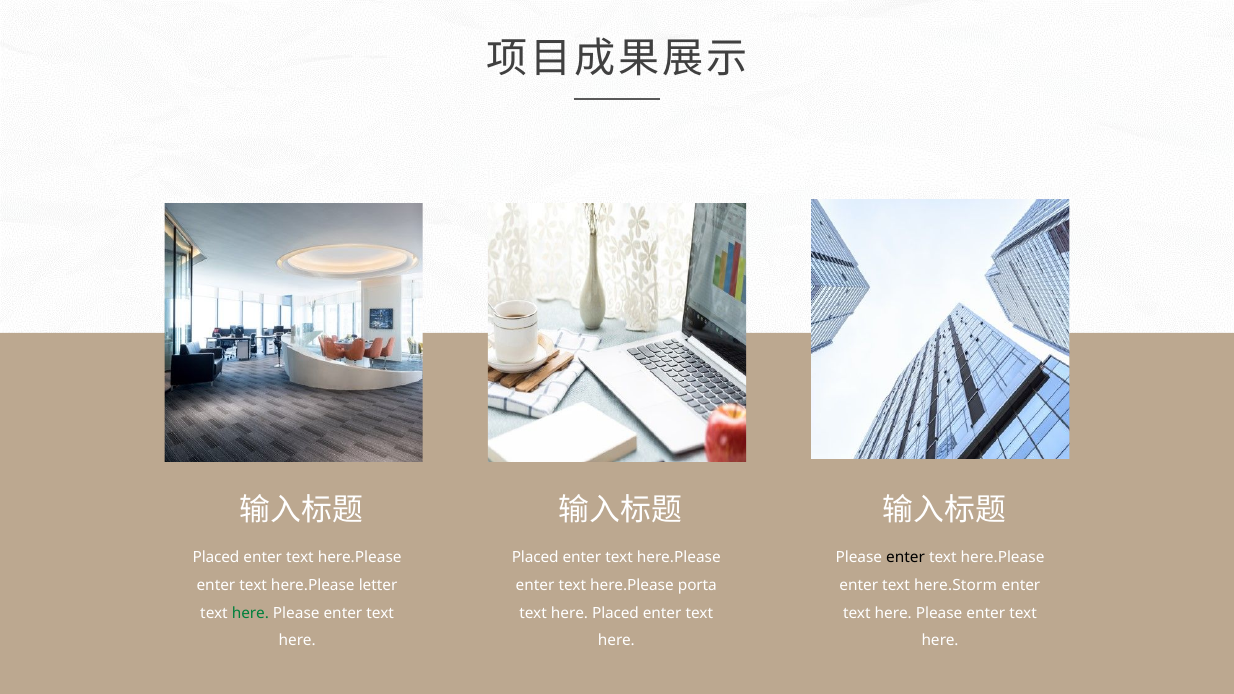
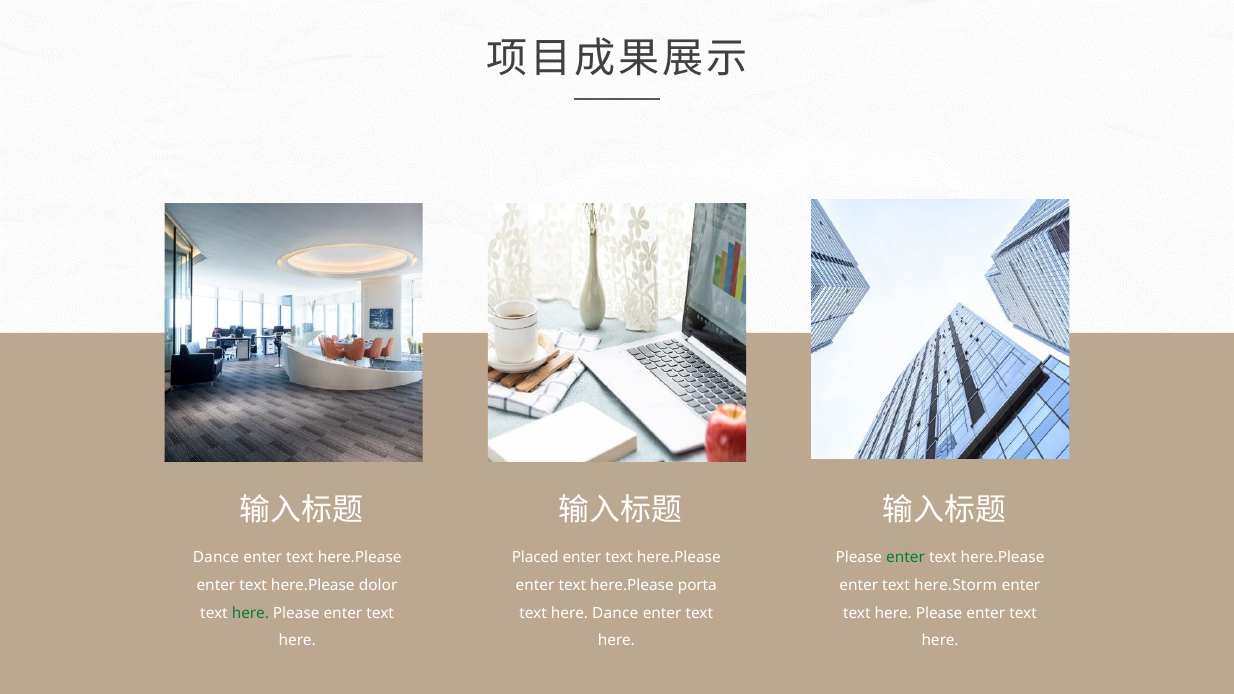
Placed: Placed -> Dance (216, 558)
enter colour: black -> green (906, 558)
letter: letter -> dolor (378, 585)
here Placed: Placed -> Dance (615, 613)
